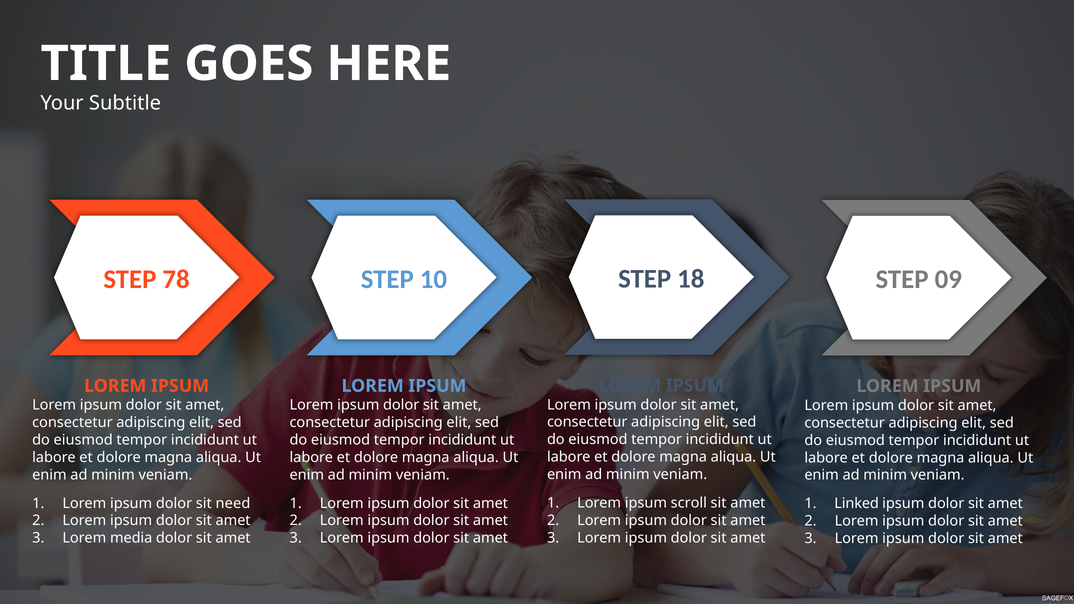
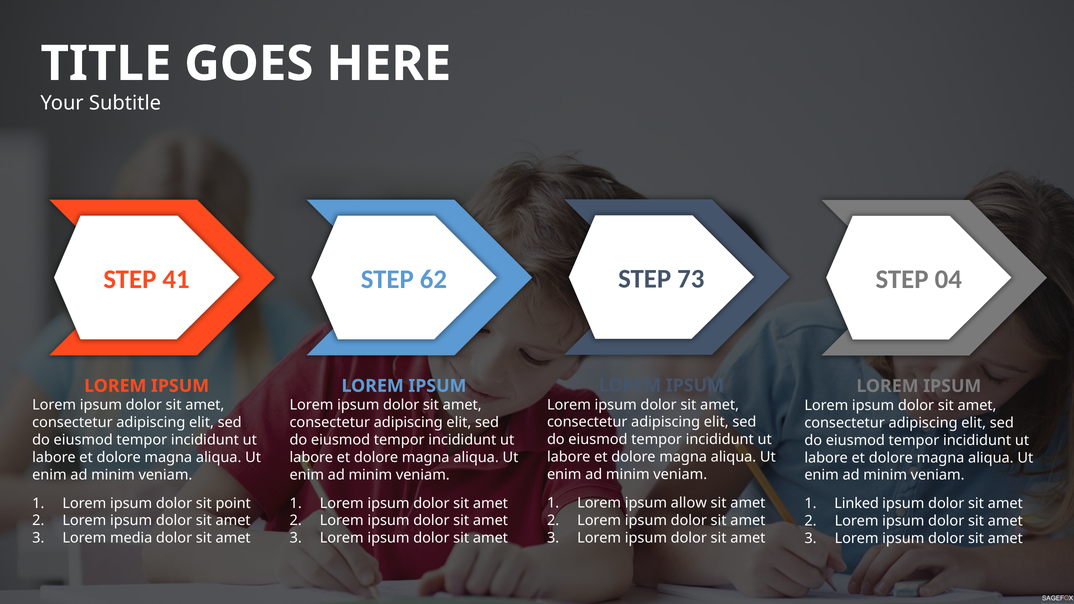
18: 18 -> 73 (691, 279)
78: 78 -> 41 (176, 279)
10: 10 -> 62 (433, 279)
09: 09 -> 04 (948, 280)
scroll: scroll -> allow (689, 503)
need: need -> point (233, 503)
